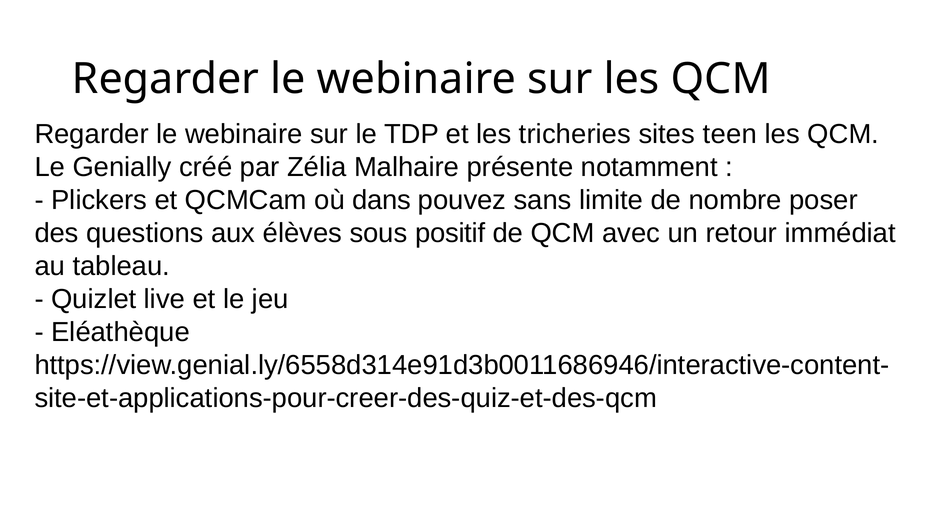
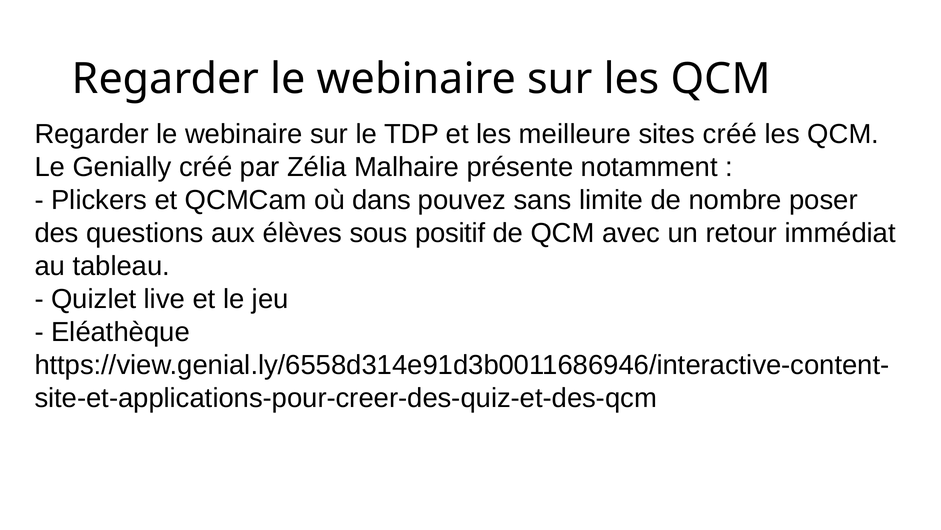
tricheries: tricheries -> meilleure (575, 134)
sites teen: teen -> créé (730, 134)
